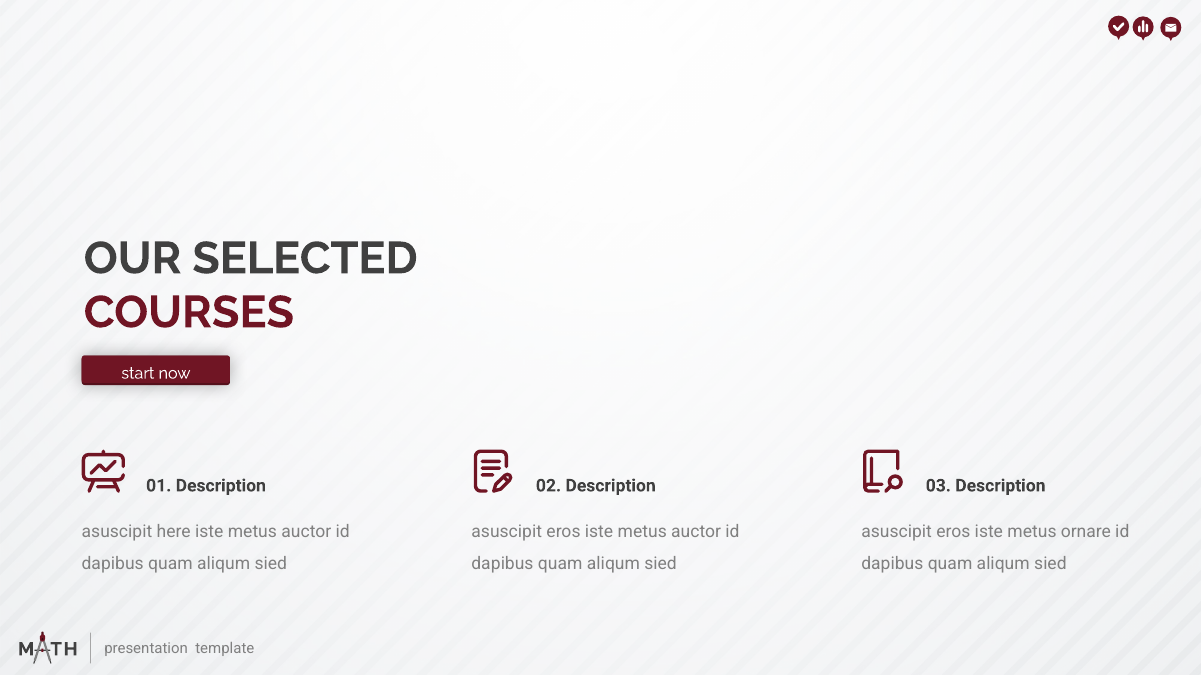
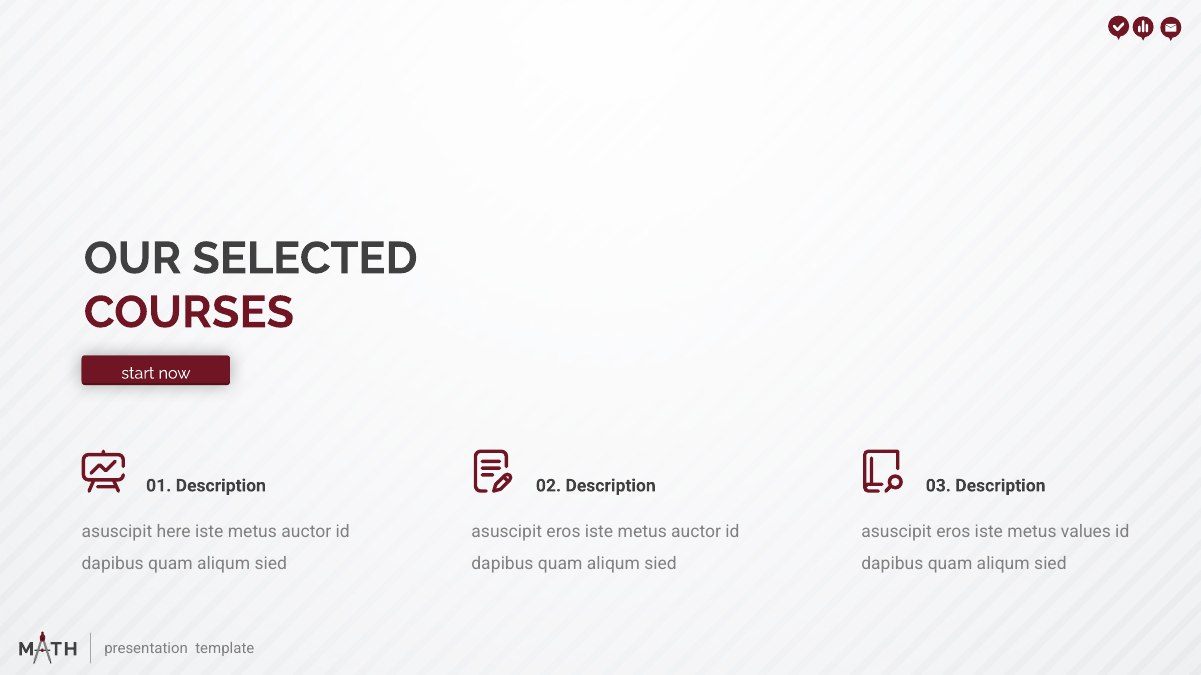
ornare: ornare -> values (1086, 532)
